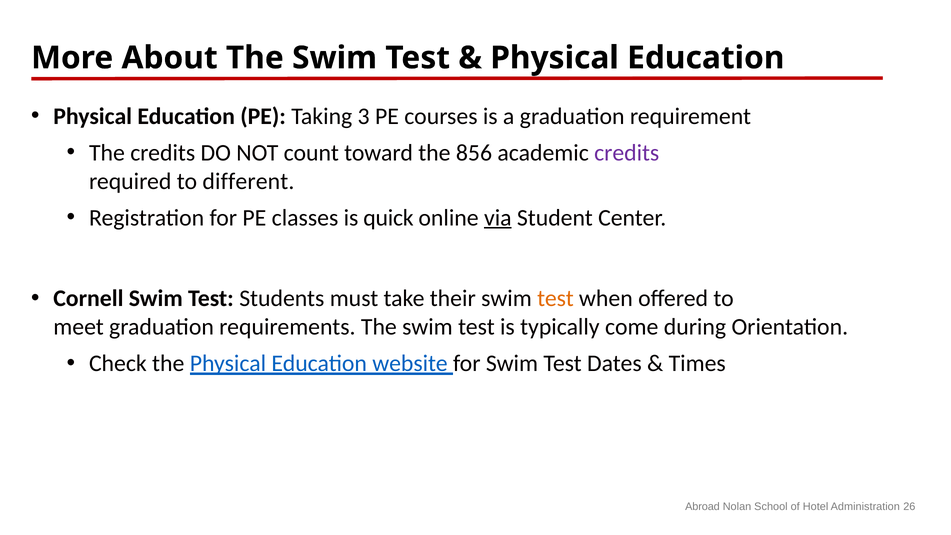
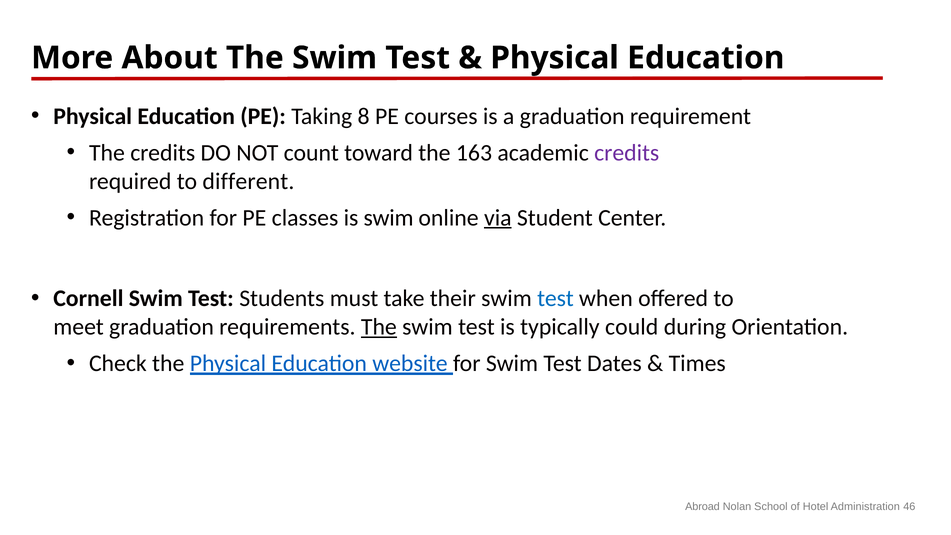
3: 3 -> 8 (364, 116)
856: 856 -> 163 (474, 153)
is quick: quick -> swim (389, 218)
test colour: orange -> blue (555, 299)
The underline: none -> present (379, 327)
come: come -> could (632, 327)
26: 26 -> 46 (909, 507)
